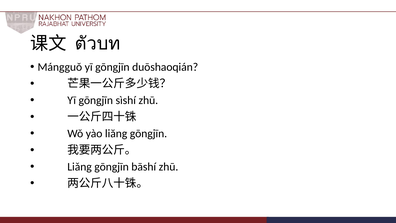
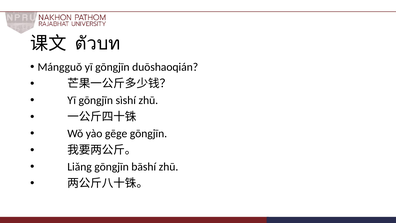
liăng: liăng -> gēge (116, 133)
